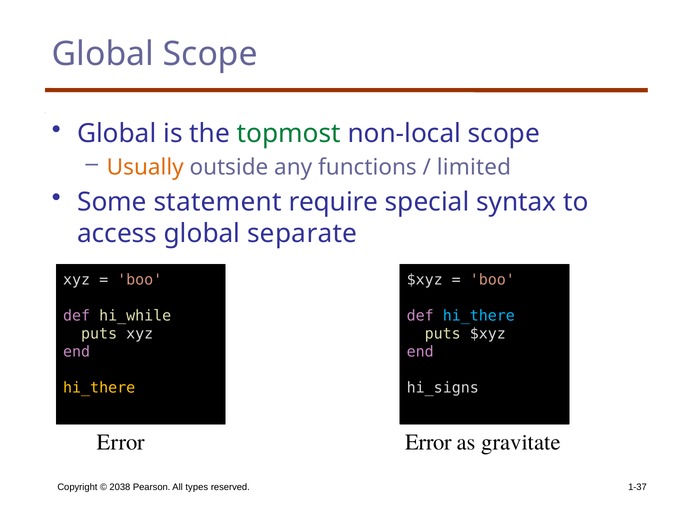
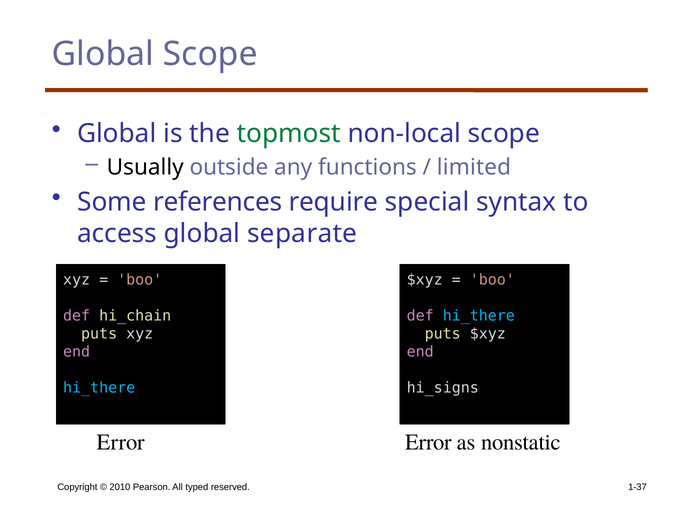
Usually colour: orange -> black (145, 167)
statement: statement -> references (218, 202)
hi_while: hi_while -> hi_chain (135, 316)
hi_there colour: yellow -> light blue (99, 388)
gravitate: gravitate -> nonstatic (521, 442)
2038: 2038 -> 2010 (120, 487)
types: types -> typed (197, 487)
